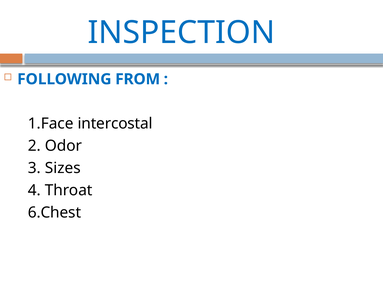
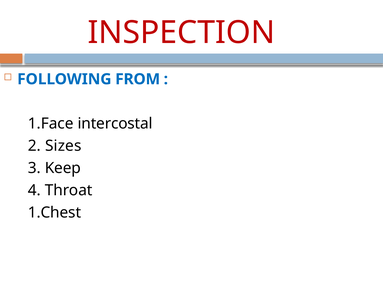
INSPECTION colour: blue -> red (181, 33)
Odor: Odor -> Sizes (63, 146)
Sizes: Sizes -> Keep (63, 168)
6.Chest: 6.Chest -> 1.Chest (54, 213)
